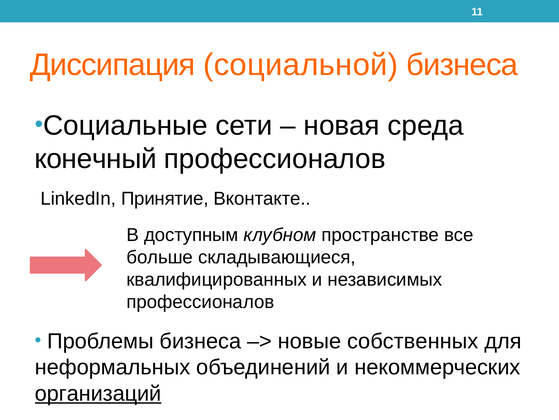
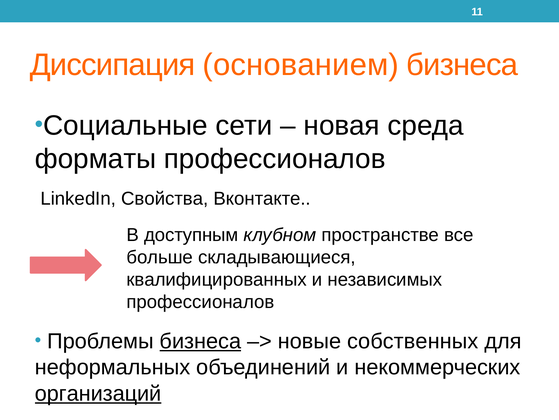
социальной: социальной -> основанием (301, 65)
конечный: конечный -> форматы (96, 159)
Принятие: Принятие -> Свойства (165, 198)
бизнеса underline: none -> present (200, 341)
